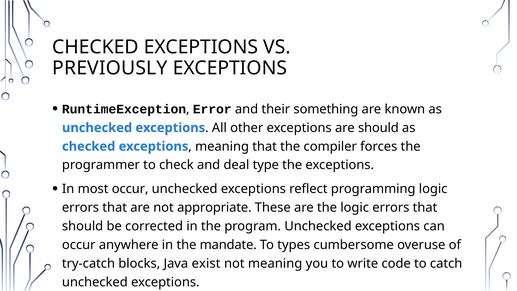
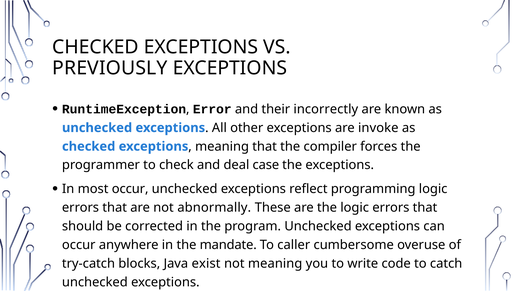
something: something -> incorrectly (326, 109)
are should: should -> invoke (378, 128)
type: type -> case (266, 165)
appropriate: appropriate -> abnormally (214, 208)
types: types -> caller (294, 245)
